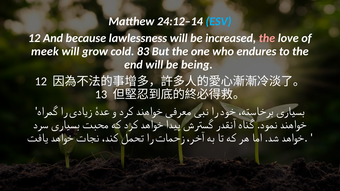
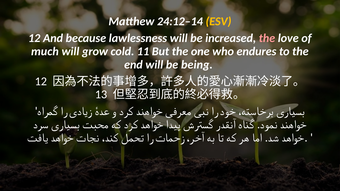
ESV colour: light blue -> yellow (218, 22)
meek: meek -> much (45, 51)
83: 83 -> 11 (143, 51)
